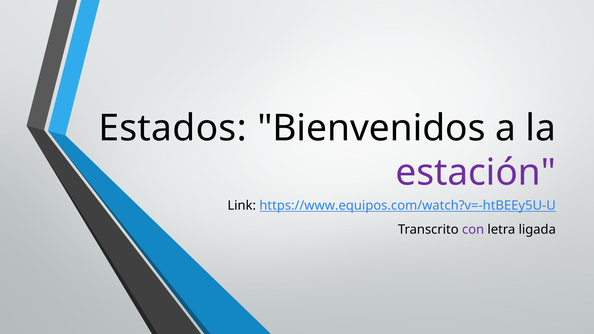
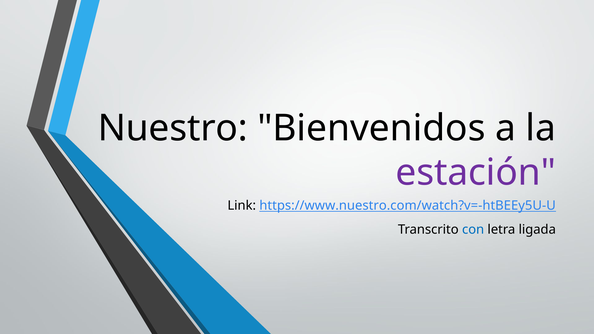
Estados: Estados -> Nuestro (173, 128)
https://www.equipos.com/watch?v=-htBEEy5U-U: https://www.equipos.com/watch?v=-htBEEy5U-U -> https://www.nuestro.com/watch?v=-htBEEy5U-U (408, 206)
con colour: purple -> blue (473, 230)
